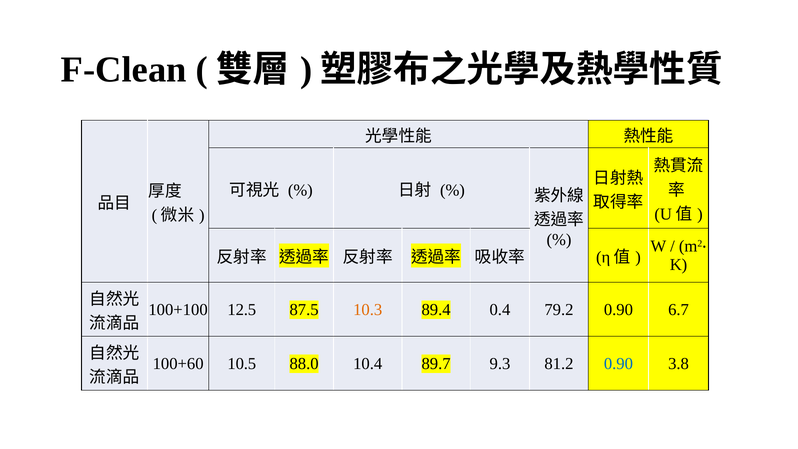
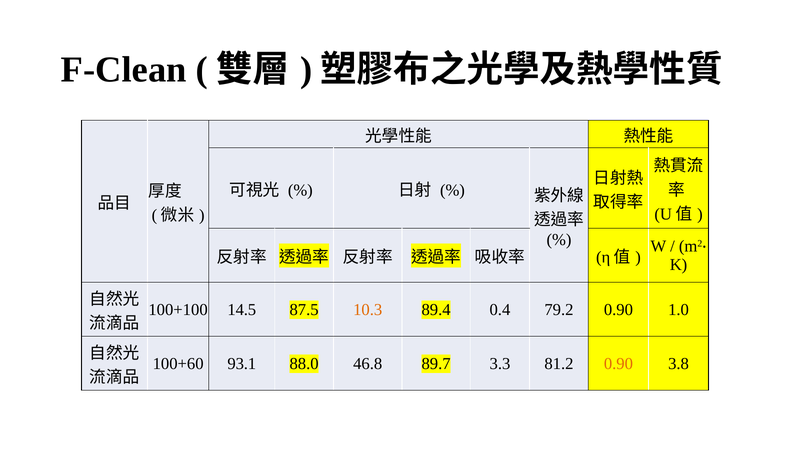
12.5: 12.5 -> 14.5 (242, 310)
6.7: 6.7 -> 1.0 (679, 310)
10.5: 10.5 -> 93.1 (242, 364)
10.4: 10.4 -> 46.8 (368, 364)
9.3: 9.3 -> 3.3 (500, 364)
0.90 colour: blue -> orange (618, 364)
